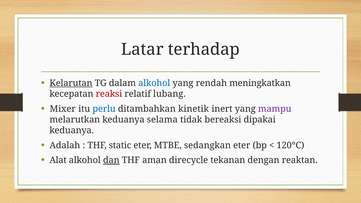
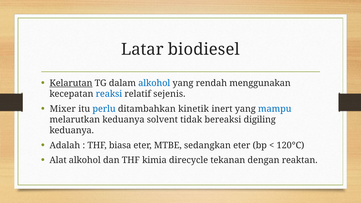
terhadap: terhadap -> biodiesel (204, 50)
meningkatkan: meningkatkan -> menggunakan (260, 83)
reaksi colour: red -> blue (109, 94)
lubang: lubang -> sejenis (169, 94)
mampu colour: purple -> blue (275, 109)
selama: selama -> solvent (162, 120)
dipakai: dipakai -> digiling (260, 120)
static: static -> biasa (120, 145)
dan underline: present -> none (111, 160)
aman: aman -> kimia (154, 160)
